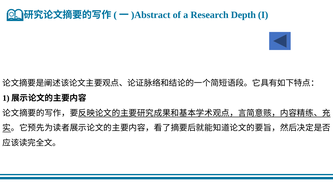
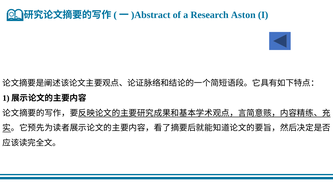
Depth: Depth -> Aston (243, 15)
